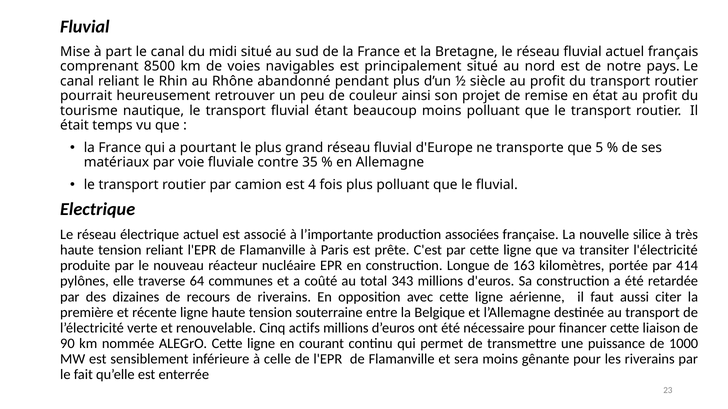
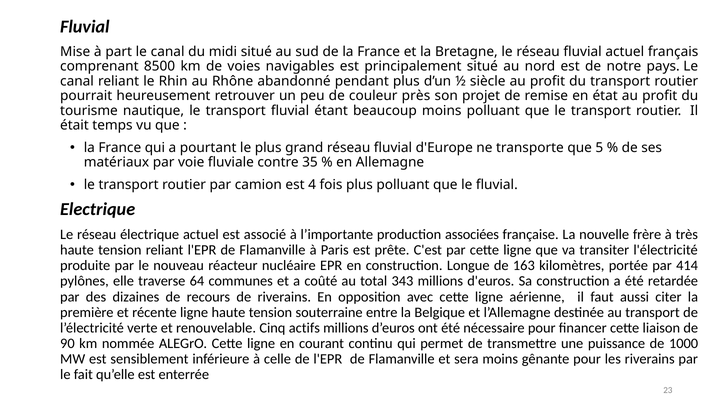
ainsi: ainsi -> près (416, 96)
silice: silice -> frère (647, 235)
